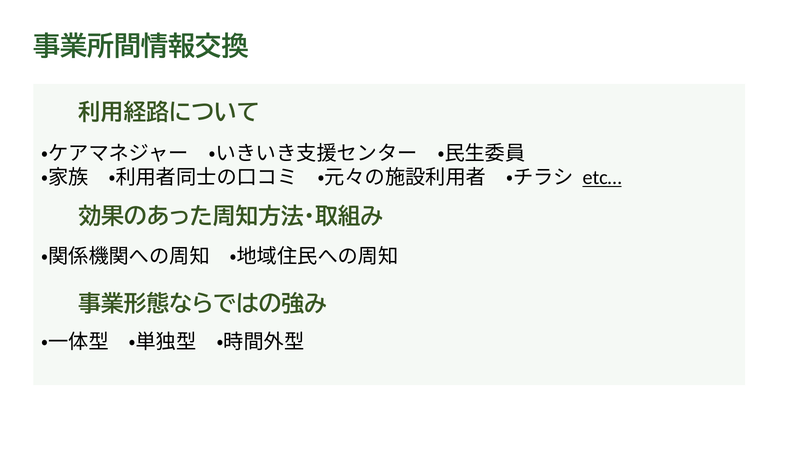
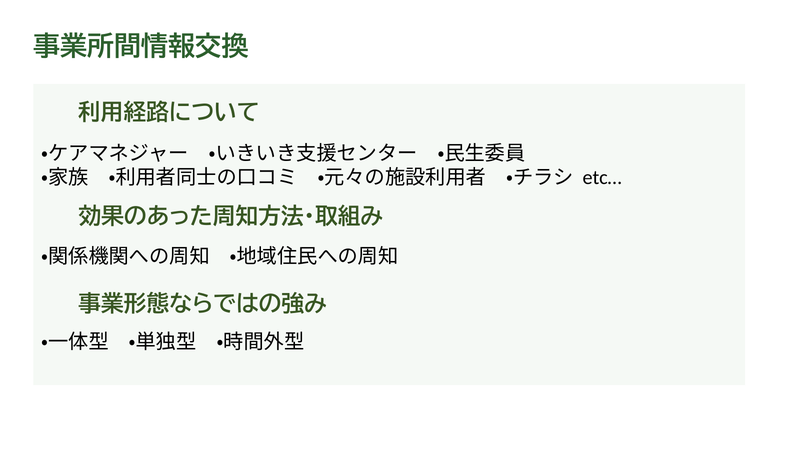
etc… underline: present -> none (602, 178)
